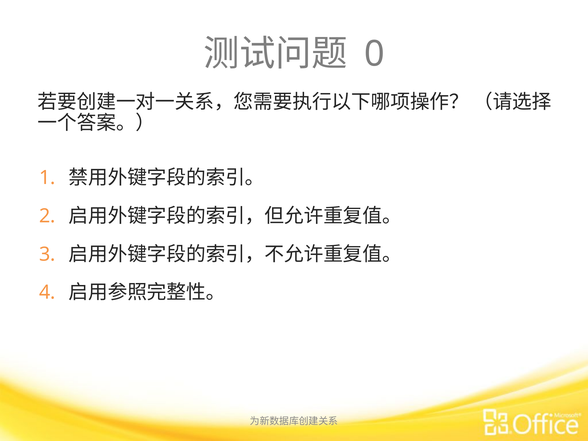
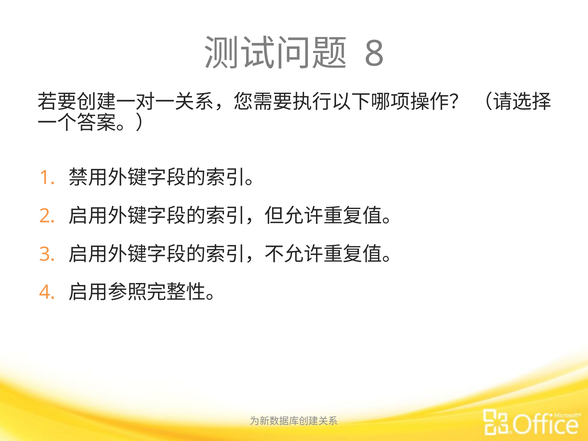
0: 0 -> 8 (374, 54)
